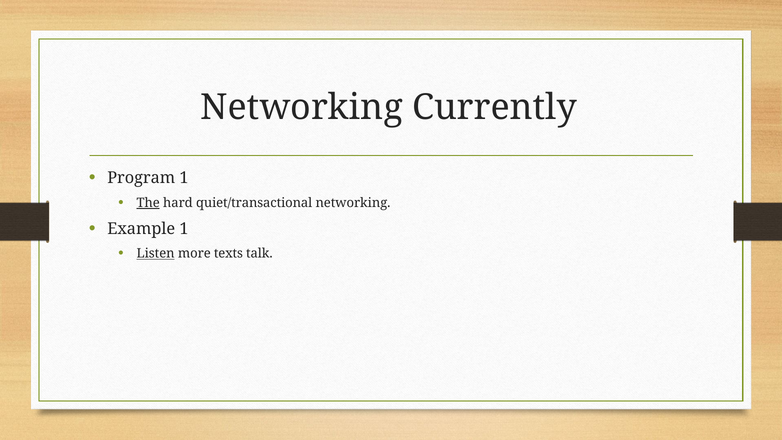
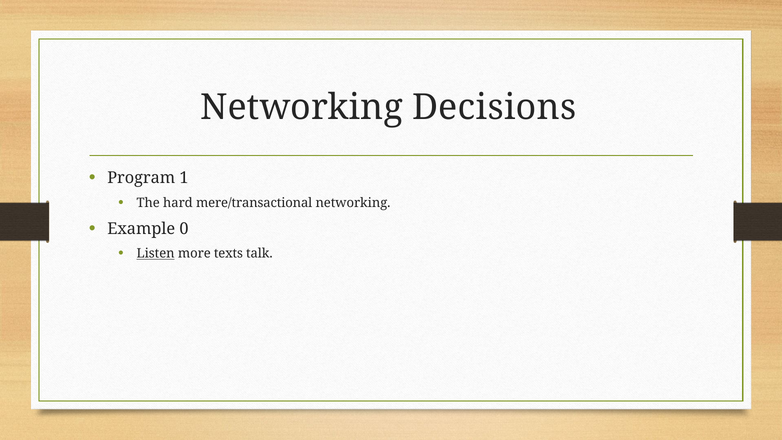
Currently: Currently -> Decisions (494, 107)
The underline: present -> none (148, 203)
quiet/transactional: quiet/transactional -> mere/transactional (254, 203)
Example 1: 1 -> 0 (184, 229)
